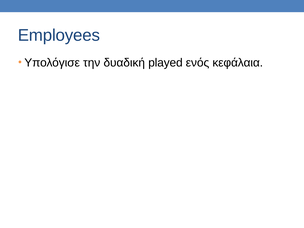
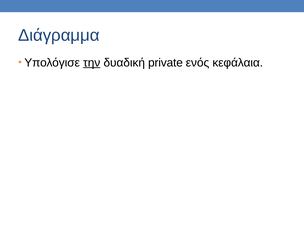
Employees: Employees -> Διάγραμμα (59, 35)
την underline: none -> present (92, 63)
played: played -> private (165, 63)
